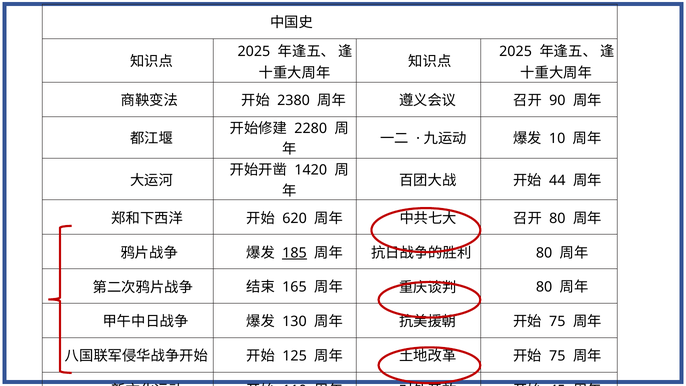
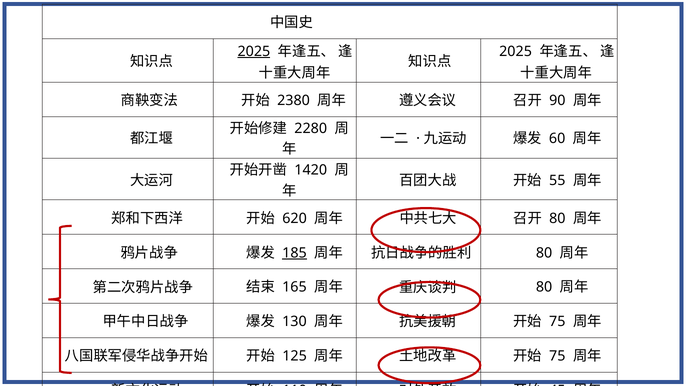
2025 underline: none -> present (254, 51)
10: 10 -> 60 (557, 139)
44: 44 -> 55 (557, 180)
